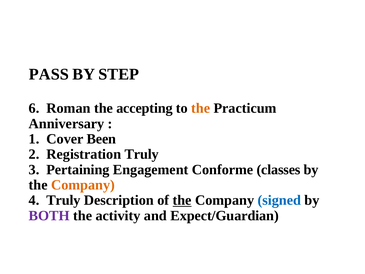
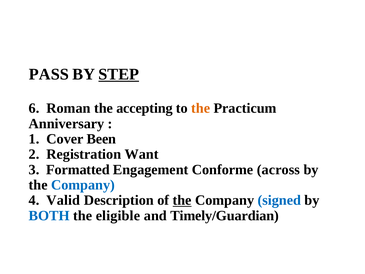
STEP underline: none -> present (119, 74)
Registration Truly: Truly -> Want (142, 154)
Pertaining: Pertaining -> Formatted (78, 169)
classes: classes -> across (278, 169)
Company colour: orange -> blue (83, 185)
4 Truly: Truly -> Valid (63, 200)
BOTH colour: purple -> blue (49, 215)
activity: activity -> eligible (118, 215)
Expect/Guardian: Expect/Guardian -> Timely/Guardian (225, 215)
